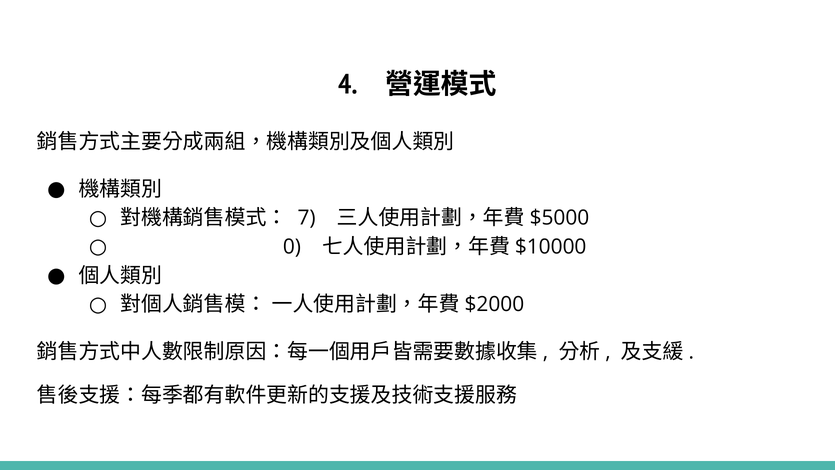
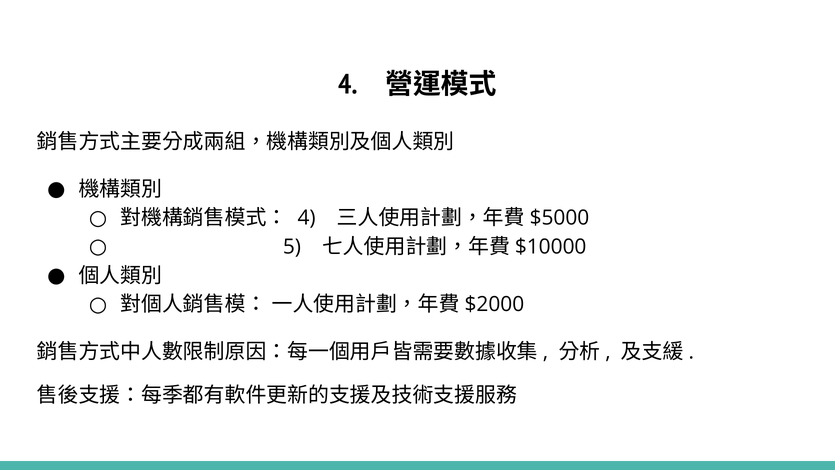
7: 7 -> 4 (307, 218)
0: 0 -> 5 (292, 247)
